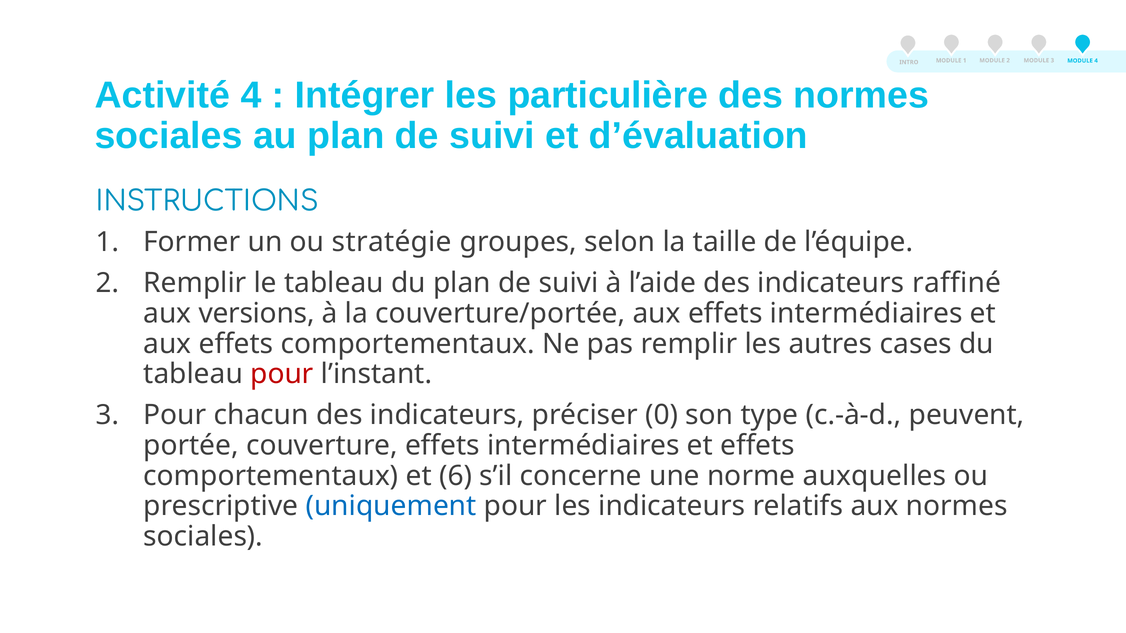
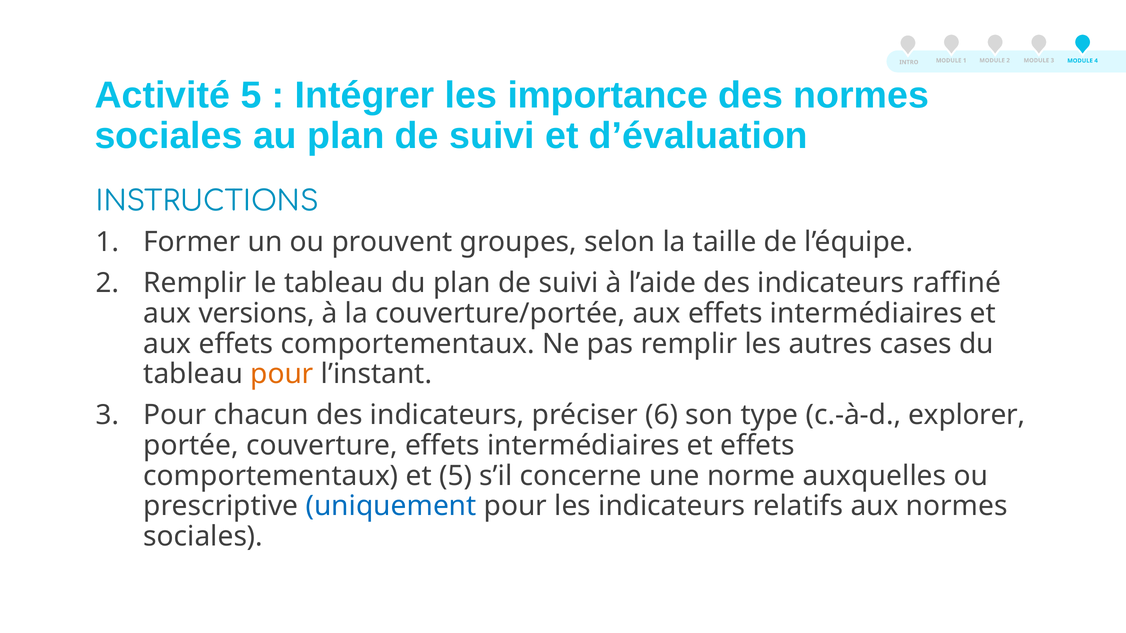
Activité 4: 4 -> 5 (251, 95)
particulière: particulière -> importance (608, 95)
stratégie: stratégie -> prouvent (392, 242)
pour colour: red -> orange (282, 374)
0: 0 -> 6 (662, 415)
peuvent: peuvent -> explorer (967, 415)
et 6: 6 -> 5 (456, 476)
